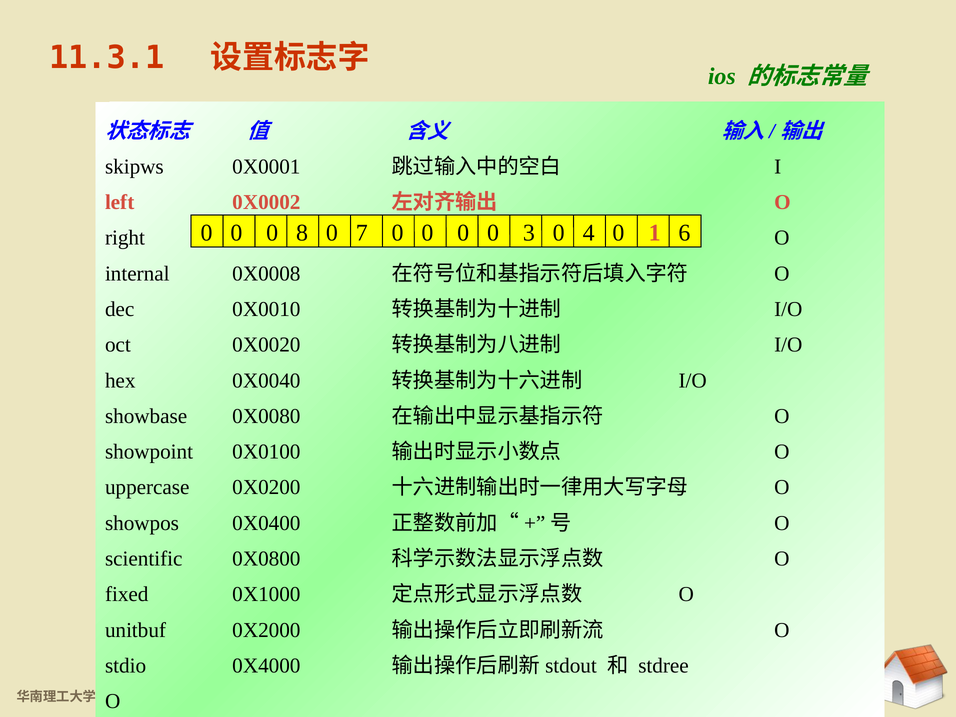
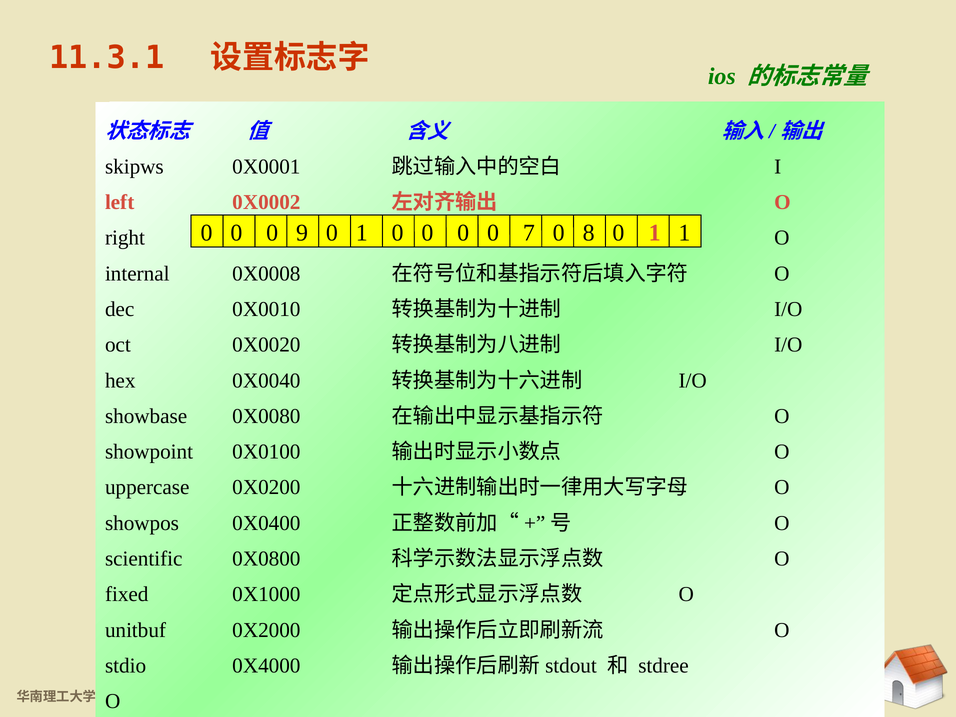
8: 8 -> 9 (302, 233)
7: 7 -> 1 (362, 233)
3: 3 -> 7 (529, 233)
4: 4 -> 8 (589, 233)
1 6: 6 -> 1 (684, 233)
